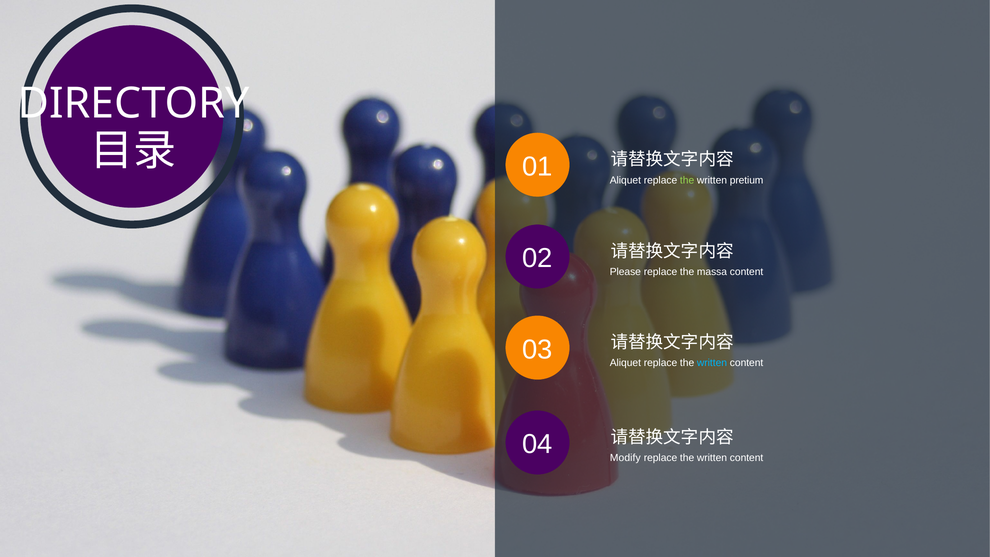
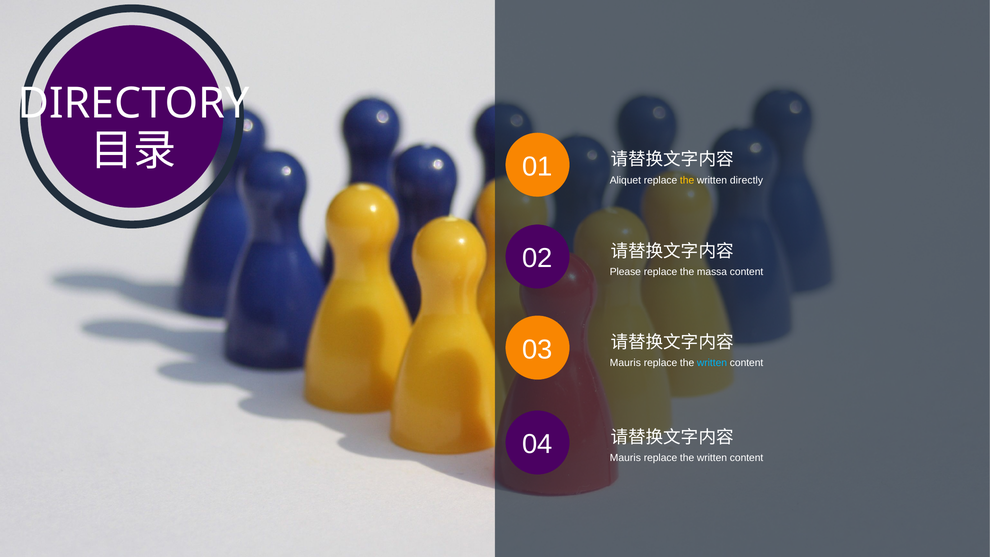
the colour: light green -> yellow (687, 180)
pretium: pretium -> directly (747, 180)
03 Aliquet: Aliquet -> Mauris (625, 363)
04 Modify: Modify -> Mauris (625, 458)
